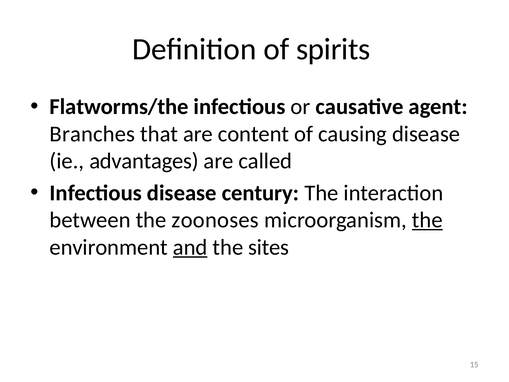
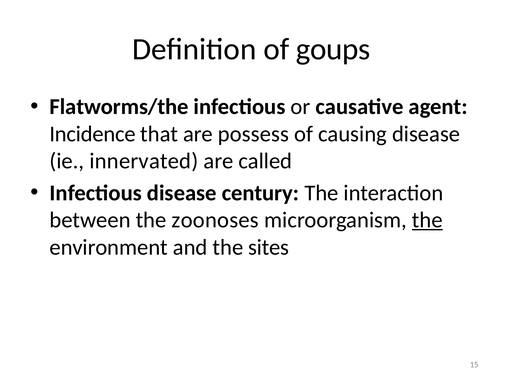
spirits: spirits -> goups (333, 49)
Branches: Branches -> Incidence (93, 134)
content: content -> possess (253, 134)
advantages: advantages -> innervated (144, 161)
and underline: present -> none (190, 247)
